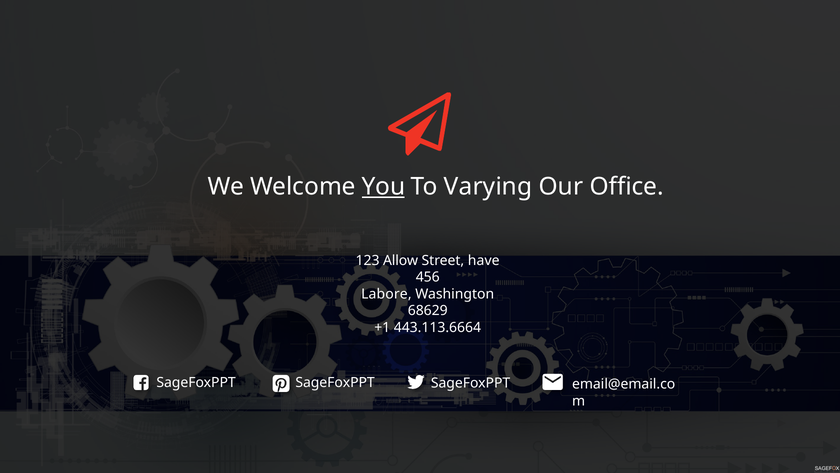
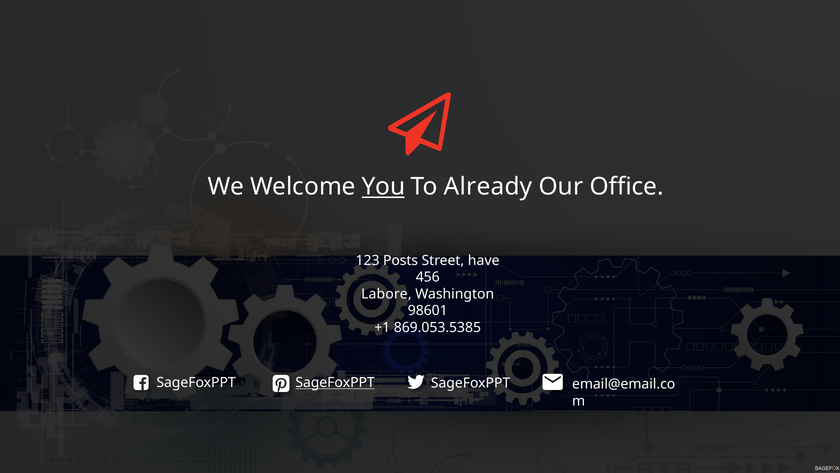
Varying: Varying -> Already (488, 187)
Allow: Allow -> Posts (401, 260)
68629: 68629 -> 98601 (428, 310)
443.113.6664: 443.113.6664 -> 869.053.5385 (437, 327)
SageFoxPPT underline: none -> present (335, 382)
